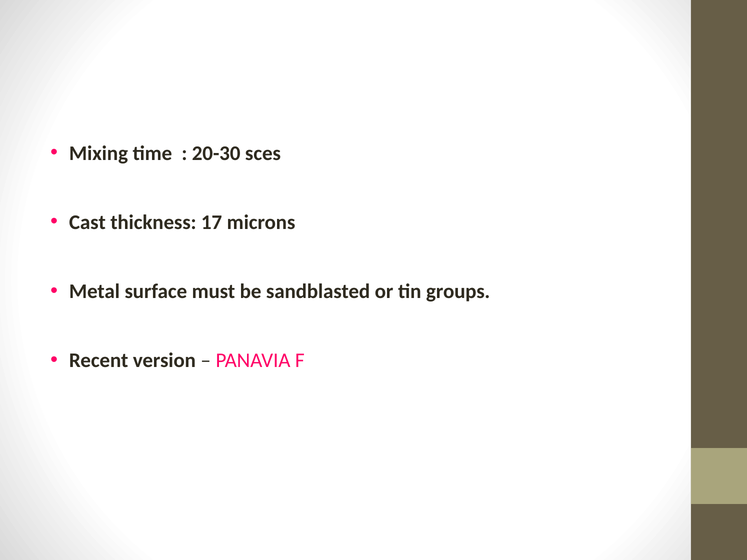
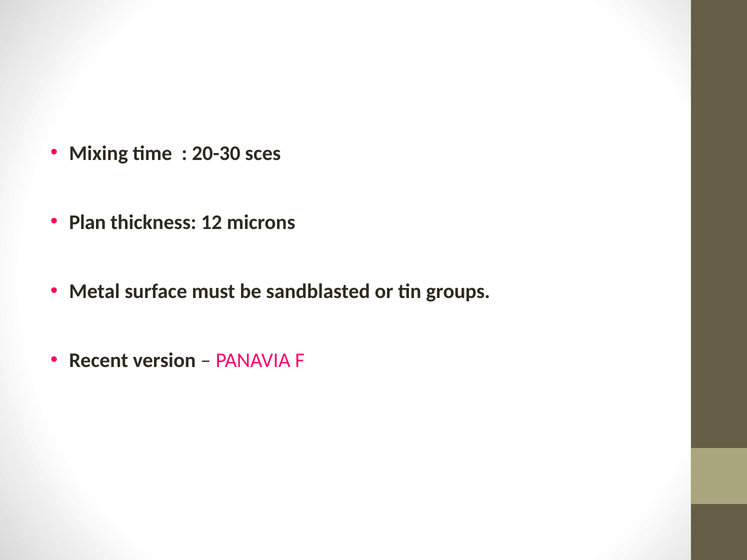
Cast: Cast -> Plan (87, 222)
17: 17 -> 12 (212, 222)
